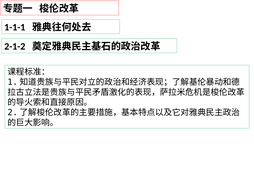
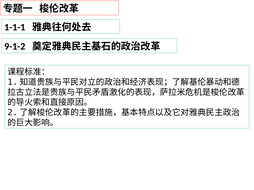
2-1-2: 2-1-2 -> 9-1-2 (15, 47)
